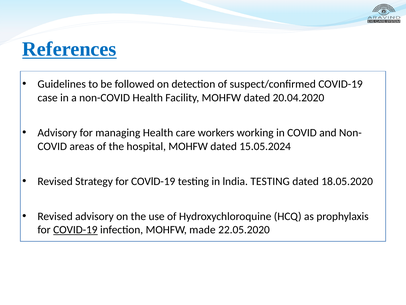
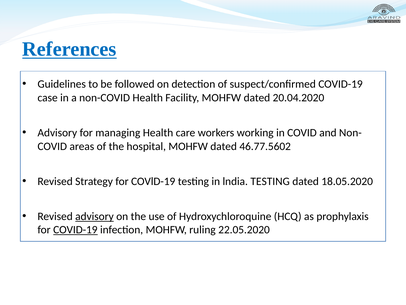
15.05.2024: 15.05.2024 -> 46.77.5602 (265, 146)
advisory underline: none -> present (94, 216)
made: made -> ruling (202, 230)
